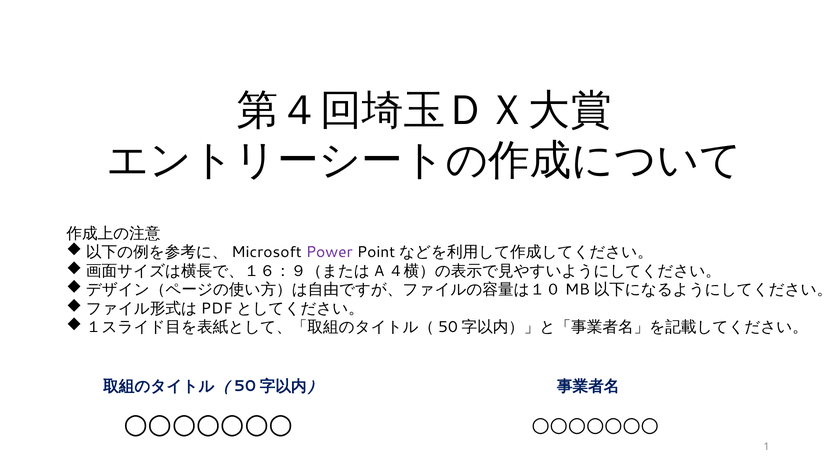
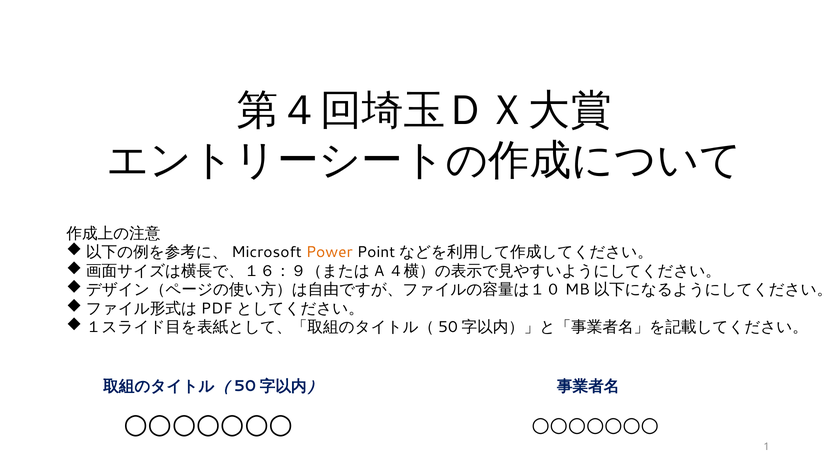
Power colour: purple -> orange (329, 252)
